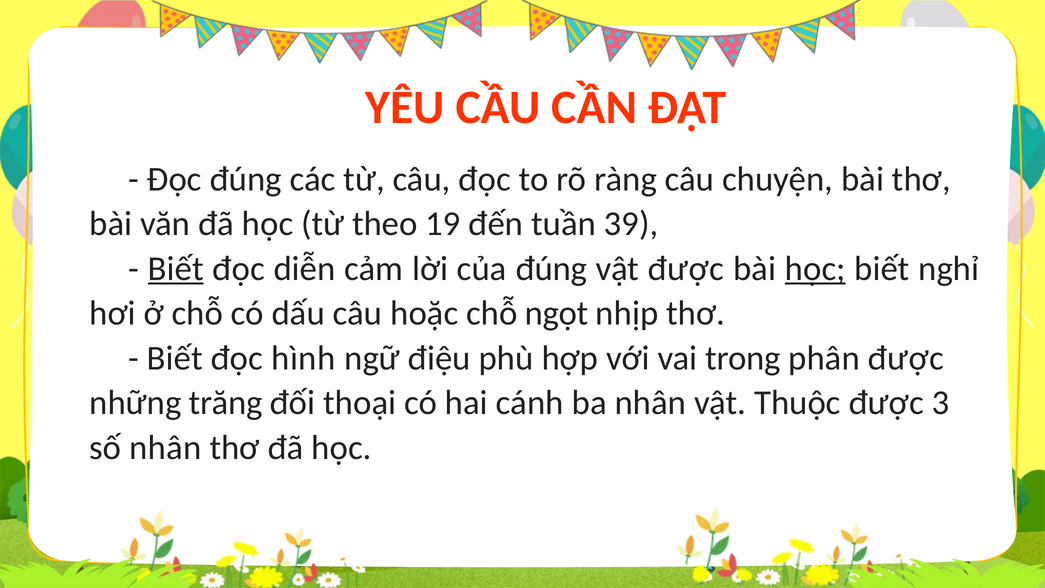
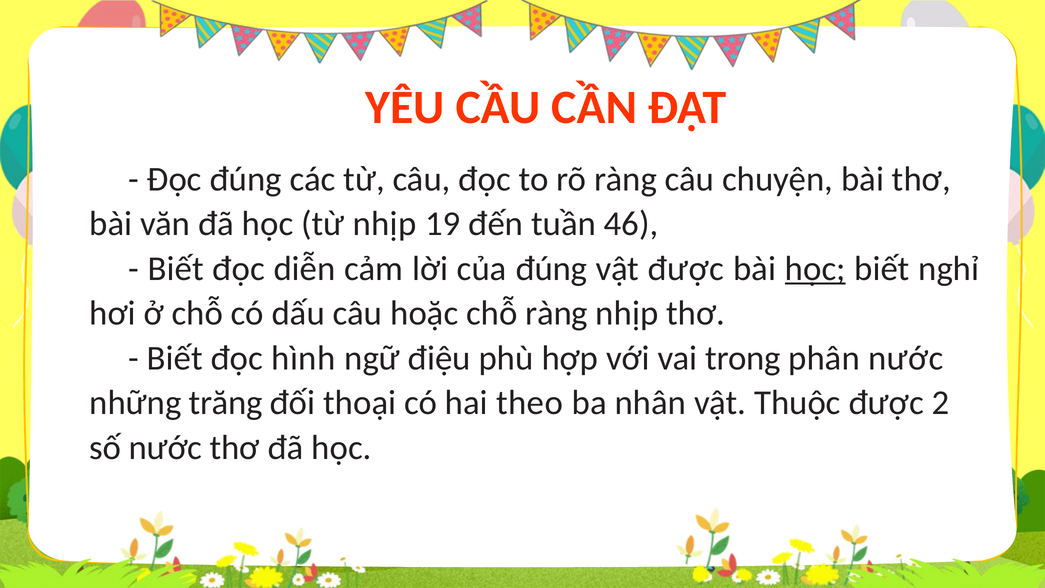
từ theo: theo -> nhịp (385, 224)
39: 39 -> 46 (631, 224)
Biết underline: present -> none (176, 269)
chỗ ngọt: ngọt -> ràng (557, 313)
phân được: được -> nước (906, 358)
cánh: cánh -> theo (530, 403)
3: 3 -> 2 (940, 403)
số nhân: nhân -> nước (166, 447)
